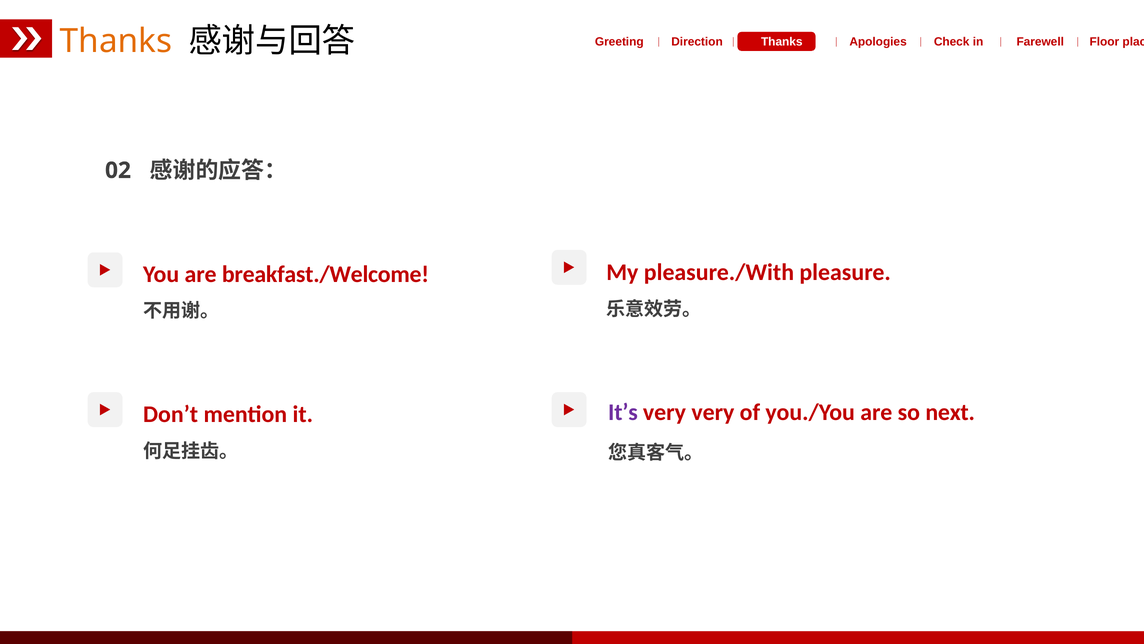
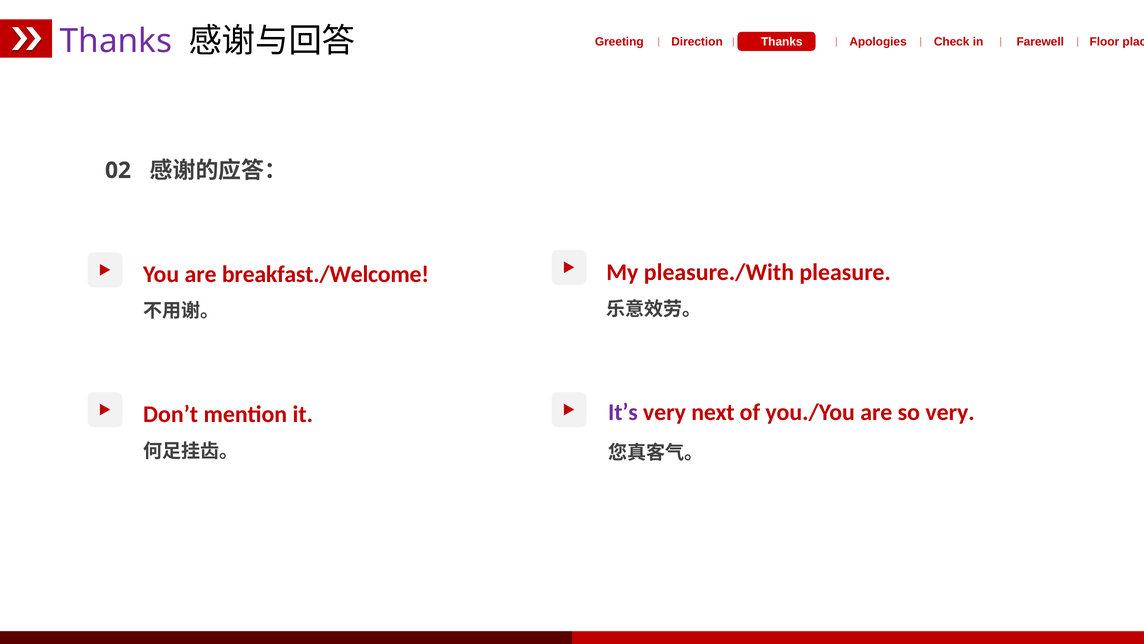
Thanks colour: orange -> purple (116, 41)
very very: very -> next (713, 412)
so next: next -> very (950, 412)
